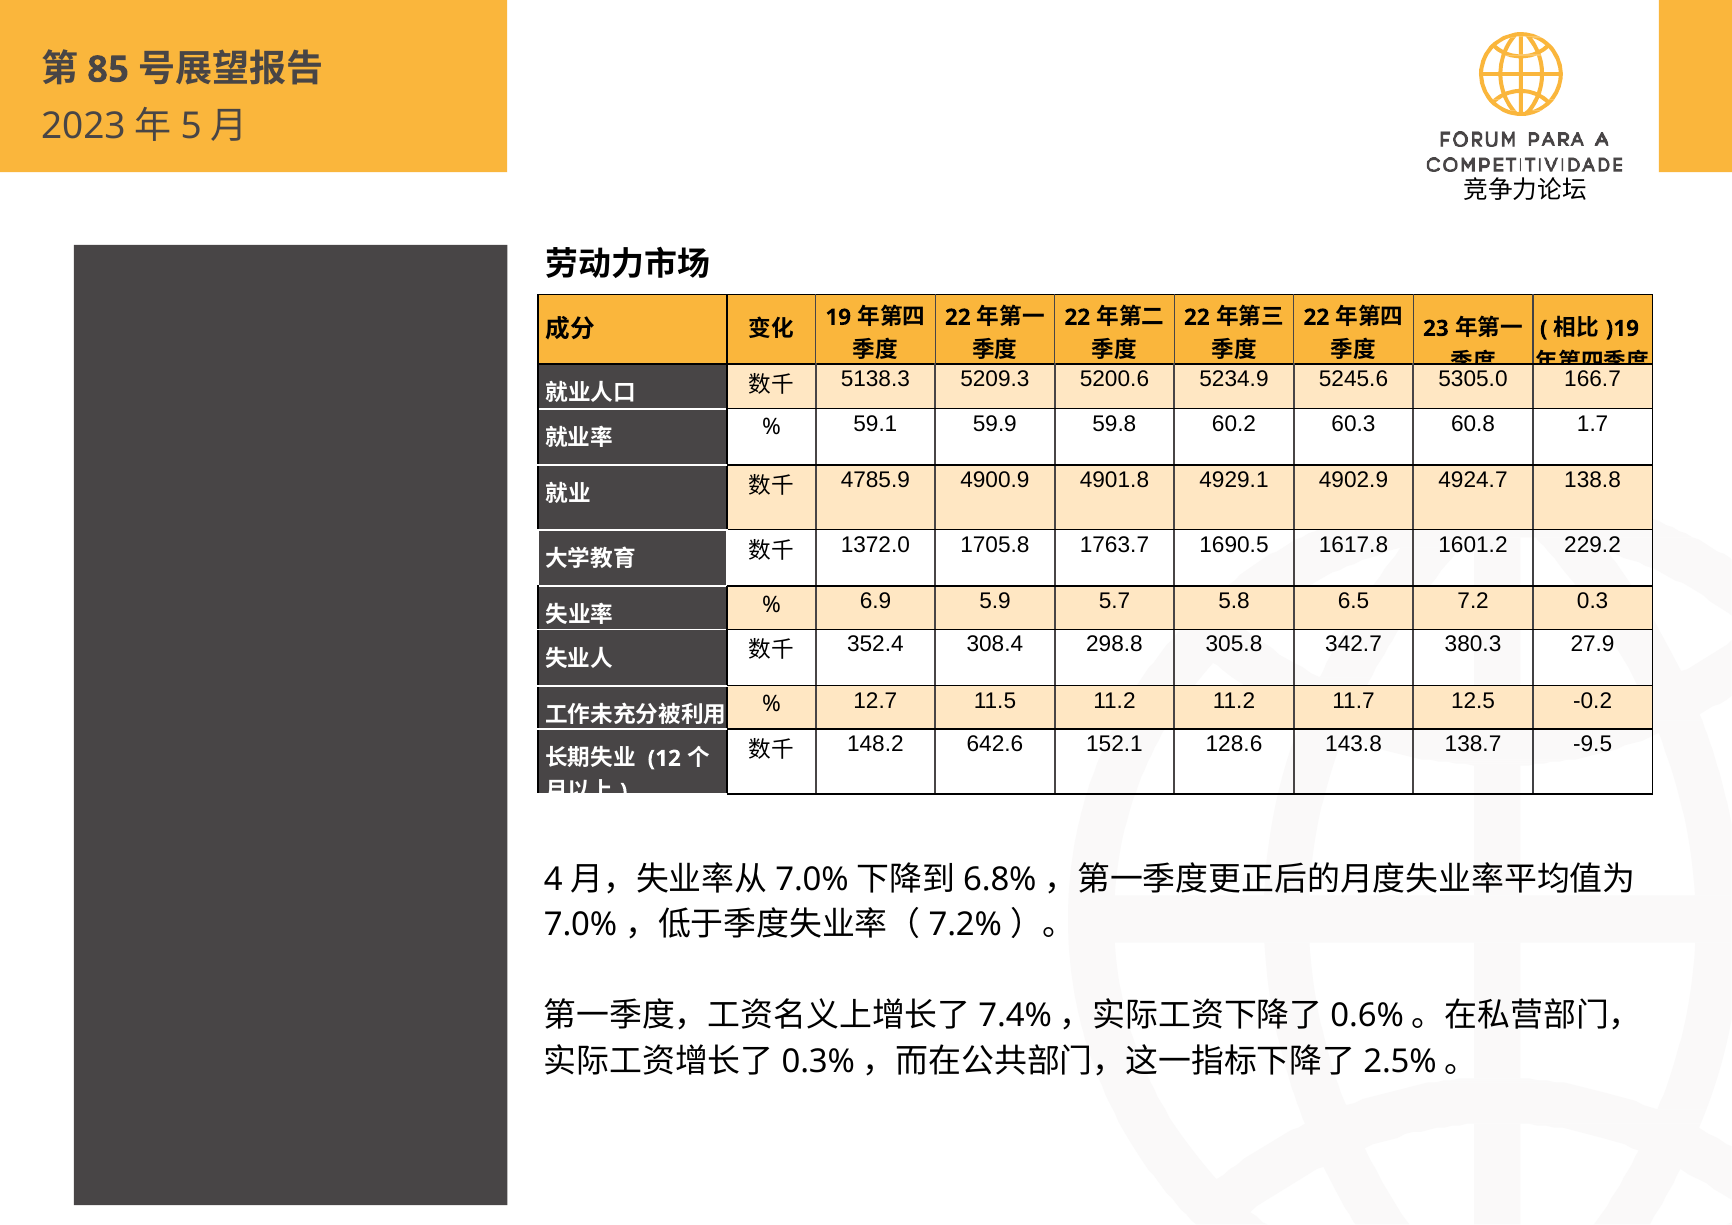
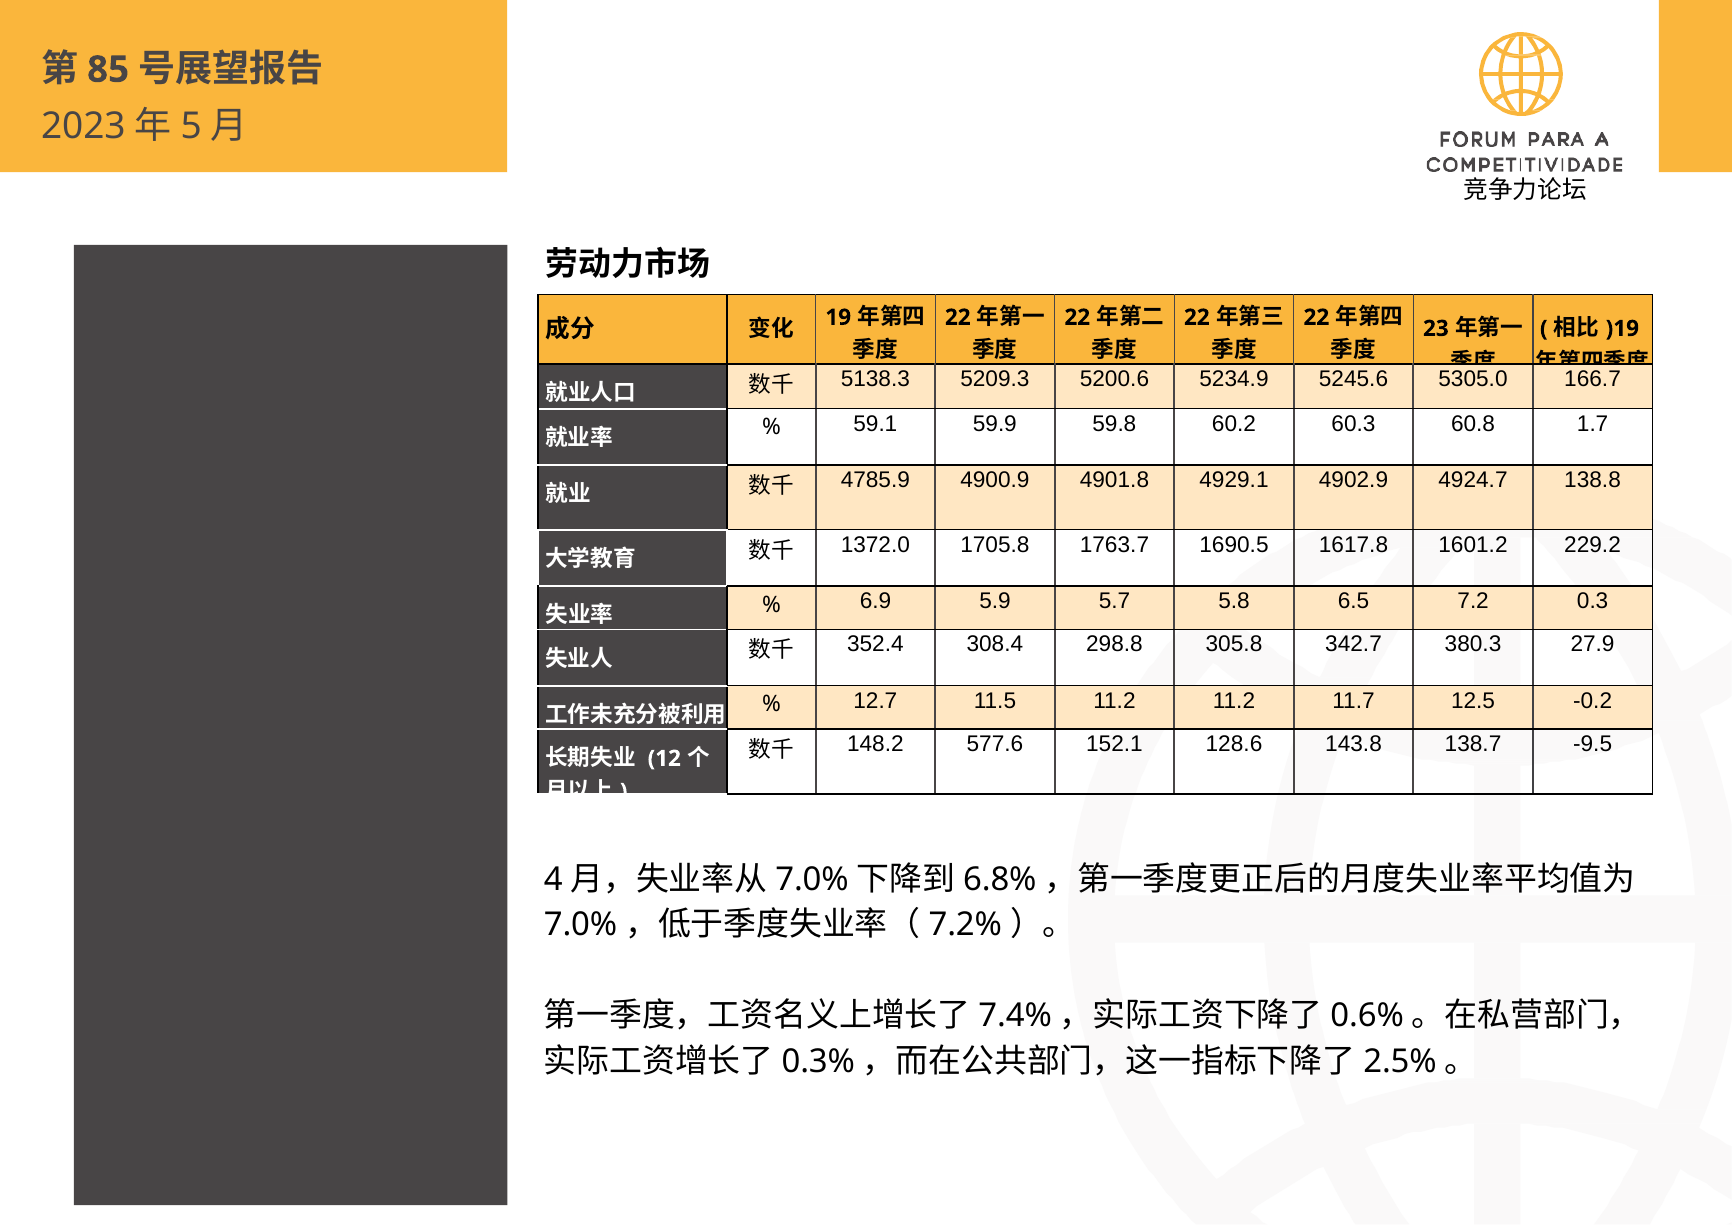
642.6: 642.6 -> 577.6 (995, 744)
